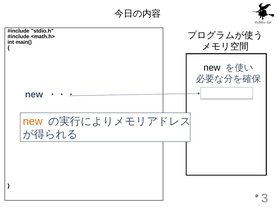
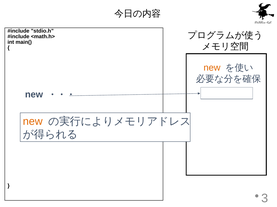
new colour: black -> orange (212, 68)
